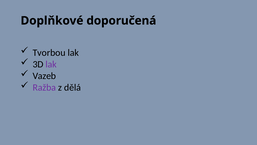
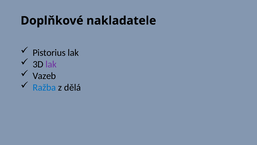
doporučená: doporučená -> nakladatele (121, 21)
Tvorbou: Tvorbou -> Pistorius (49, 53)
Ražba colour: purple -> blue (44, 87)
